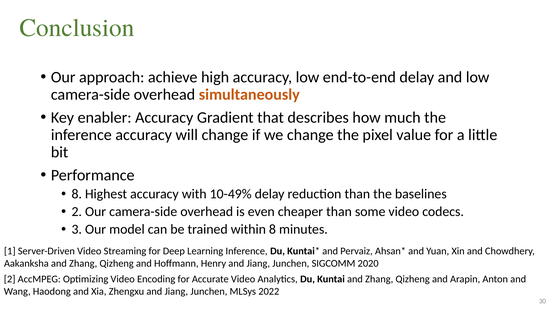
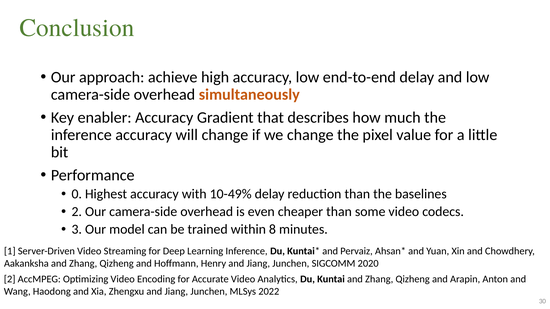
8: 8 -> 0 (77, 194)
